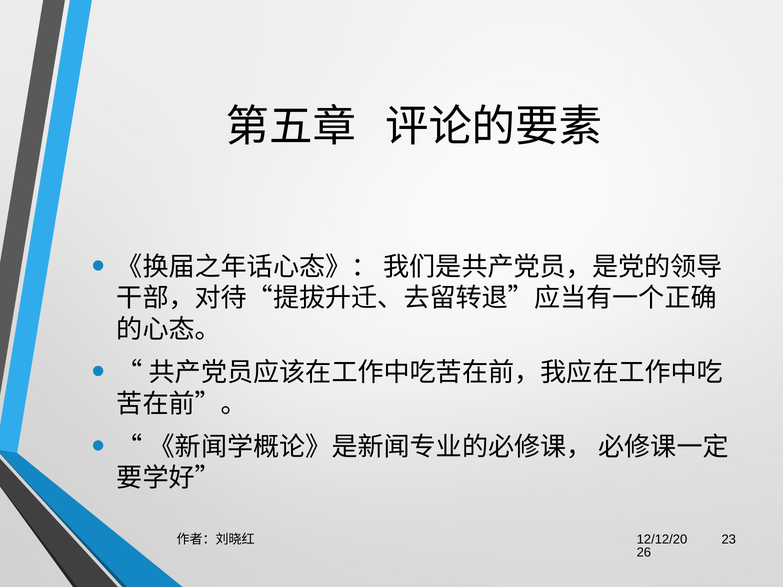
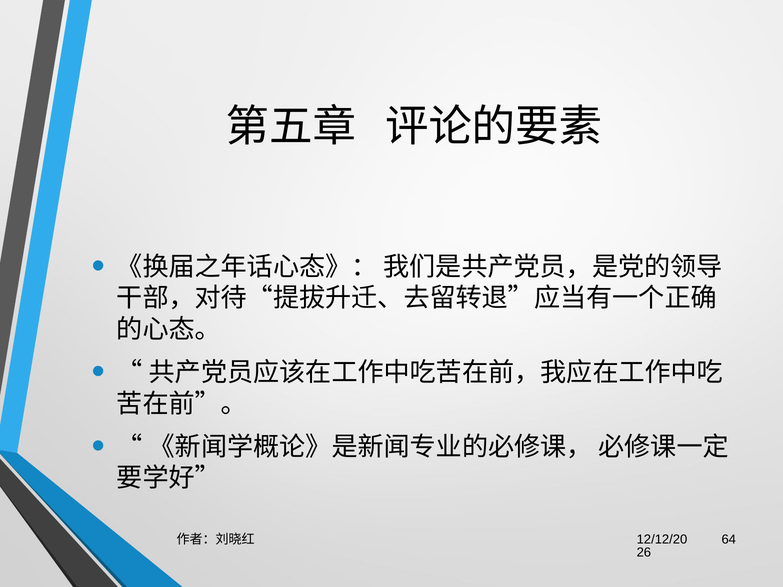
23: 23 -> 64 (729, 540)
